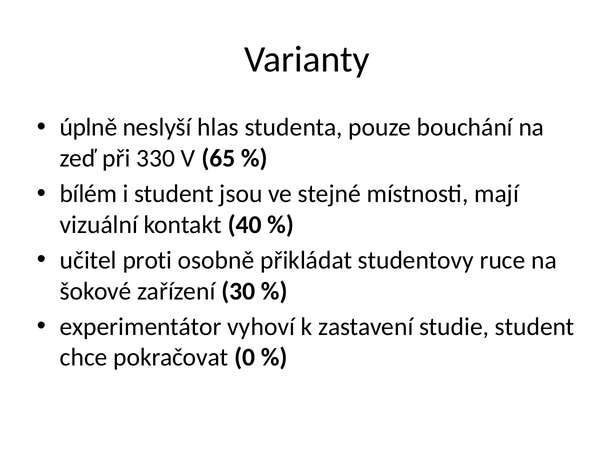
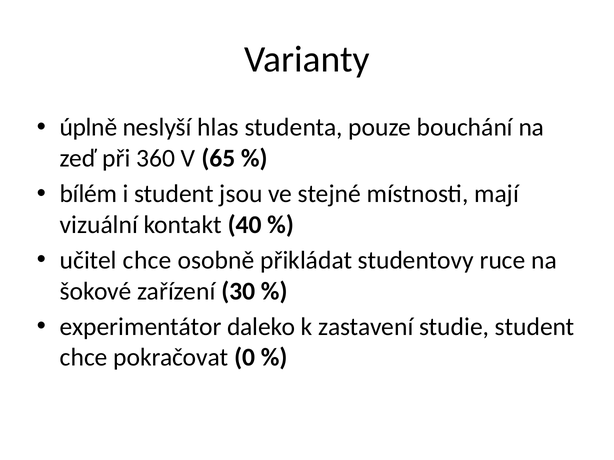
330: 330 -> 360 (156, 158)
učitel proti: proti -> chce (147, 261)
vyhoví: vyhoví -> daleko (261, 327)
